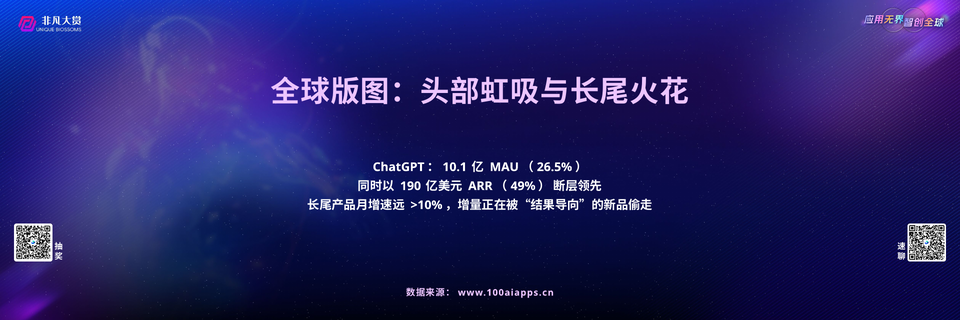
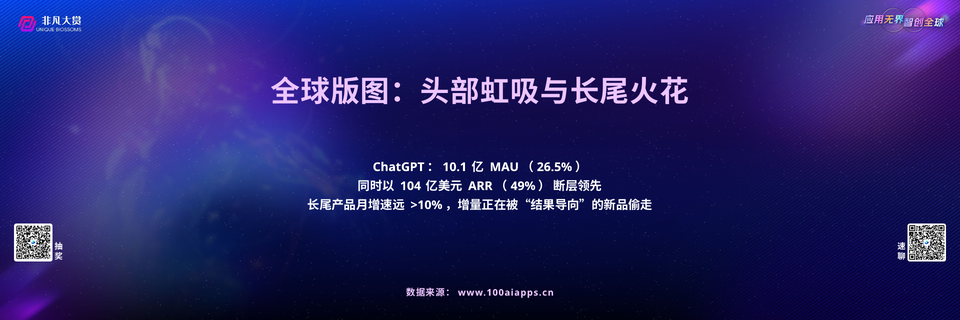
190: 190 -> 104 (411, 186)
